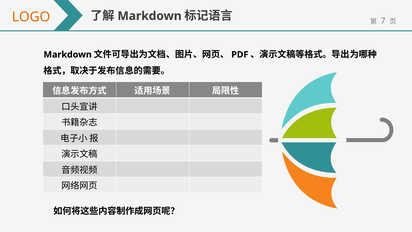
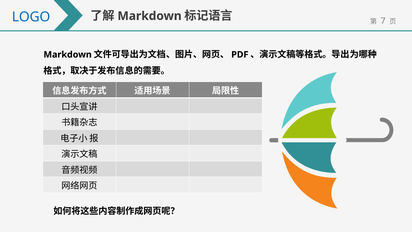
LOGO colour: orange -> blue (31, 17)
